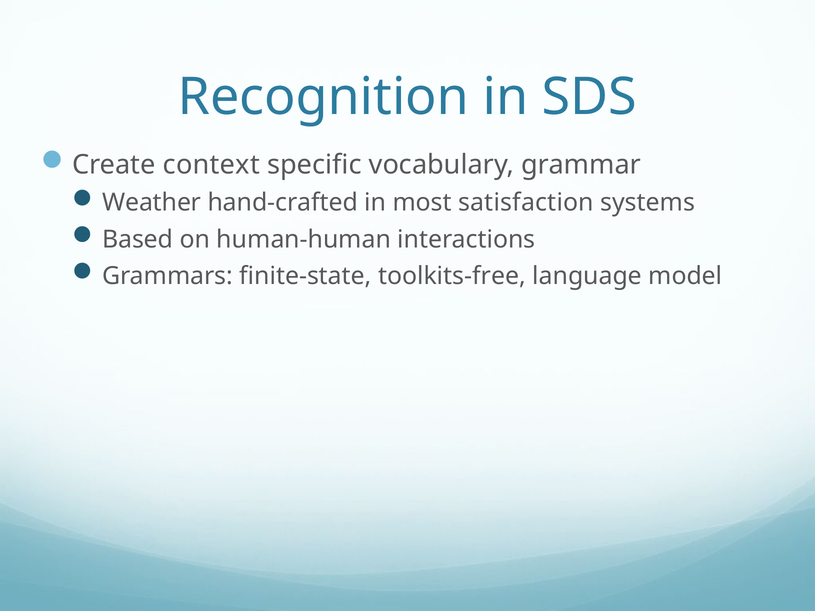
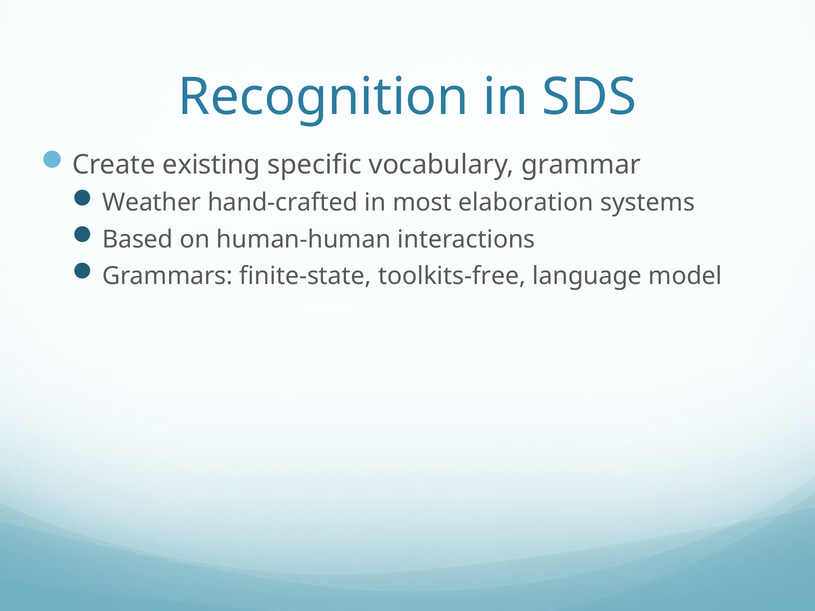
context: context -> existing (212, 165)
satisfaction: satisfaction -> elaboration (526, 203)
